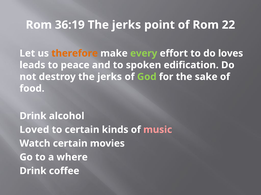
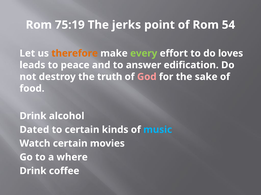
36:19: 36:19 -> 75:19 (70, 25)
22: 22 -> 54 (228, 25)
spoken: spoken -> answer (144, 65)
destroy the jerks: jerks -> truth (110, 77)
God colour: light green -> pink (147, 77)
Loved: Loved -> Dated (34, 130)
music colour: pink -> light blue (158, 130)
